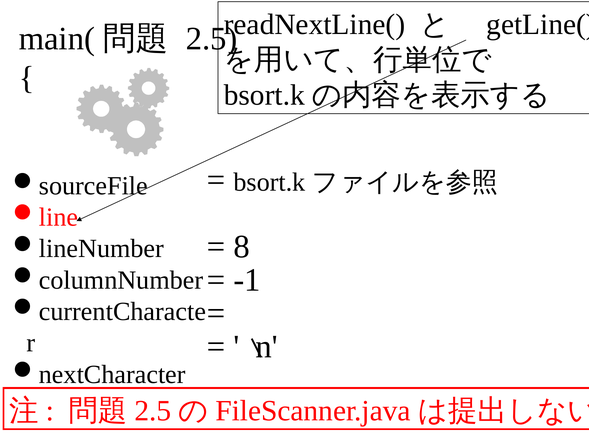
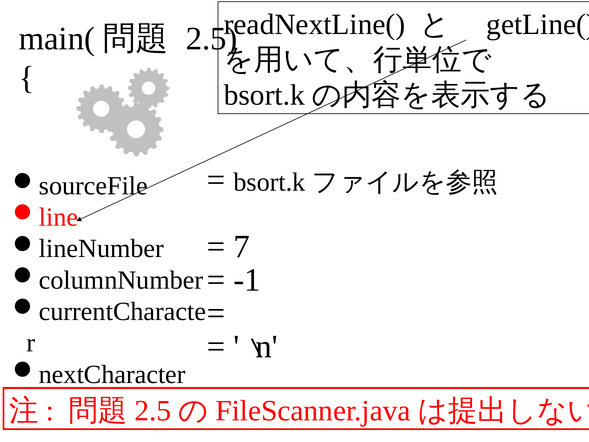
8: 8 -> 7 (242, 247)
